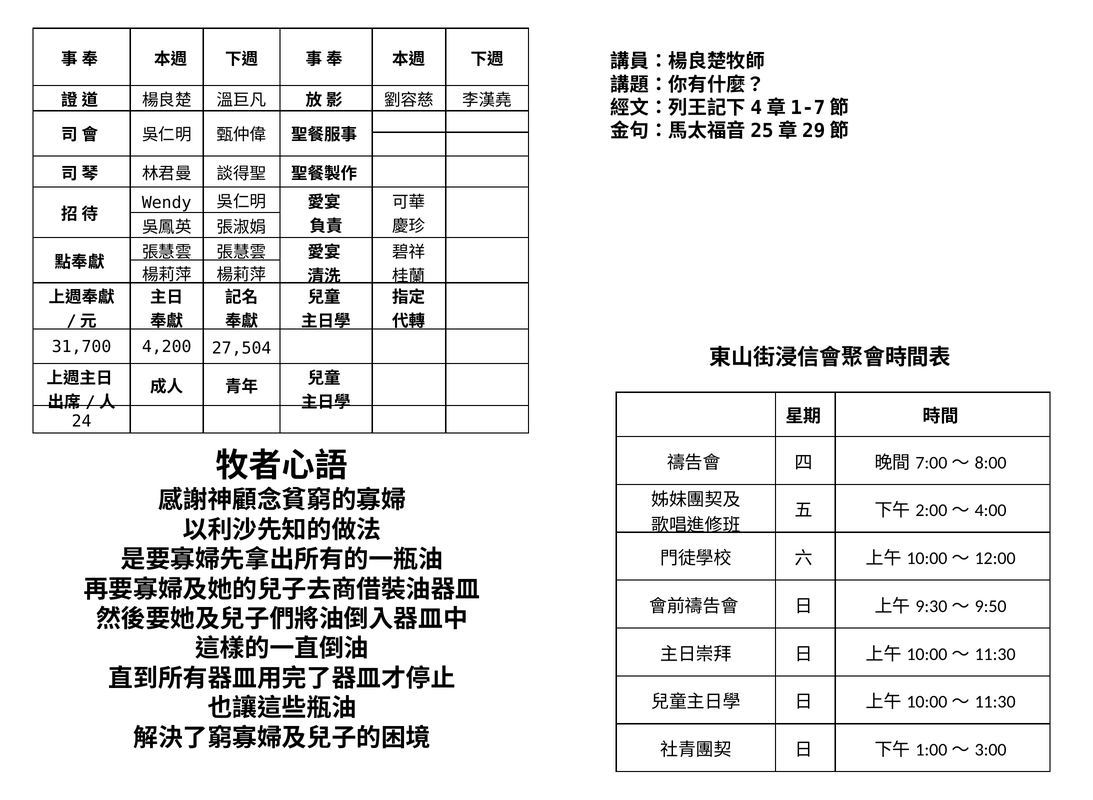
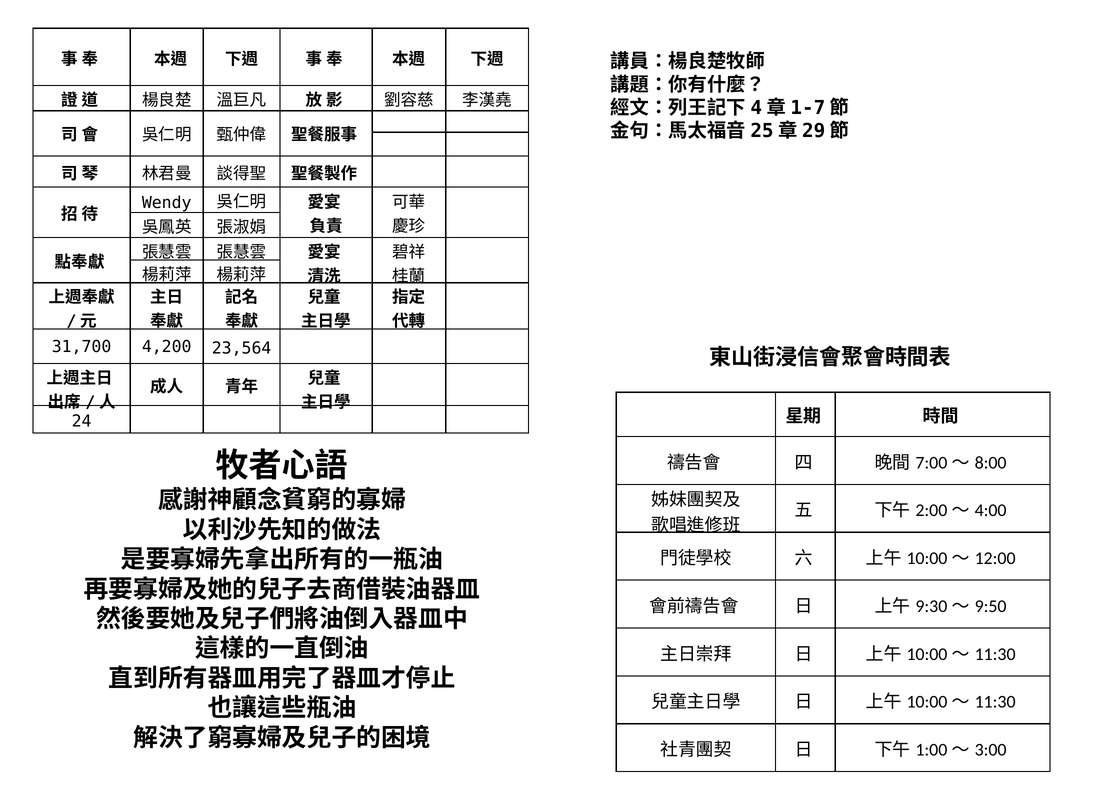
27,504: 27,504 -> 23,564 (242, 349)
